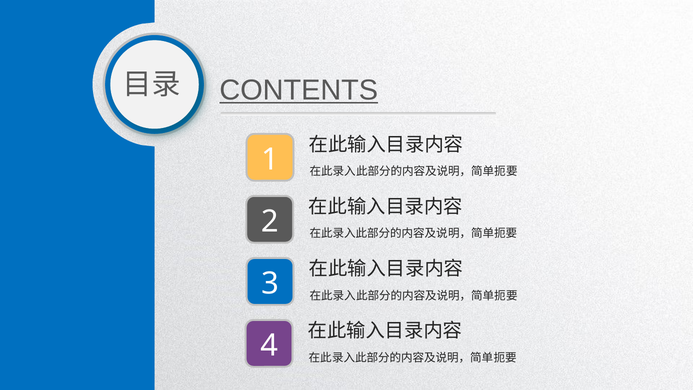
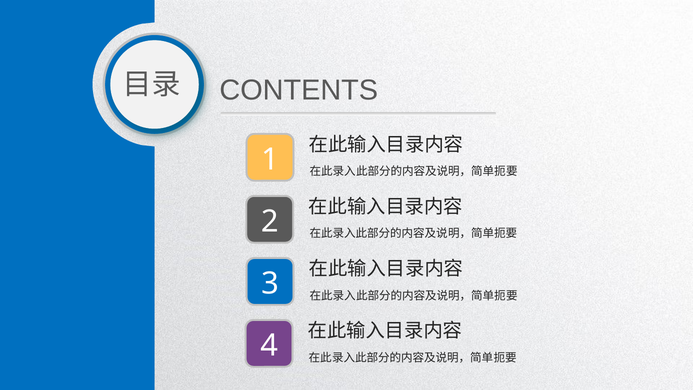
CONTENTS underline: present -> none (299, 90)
